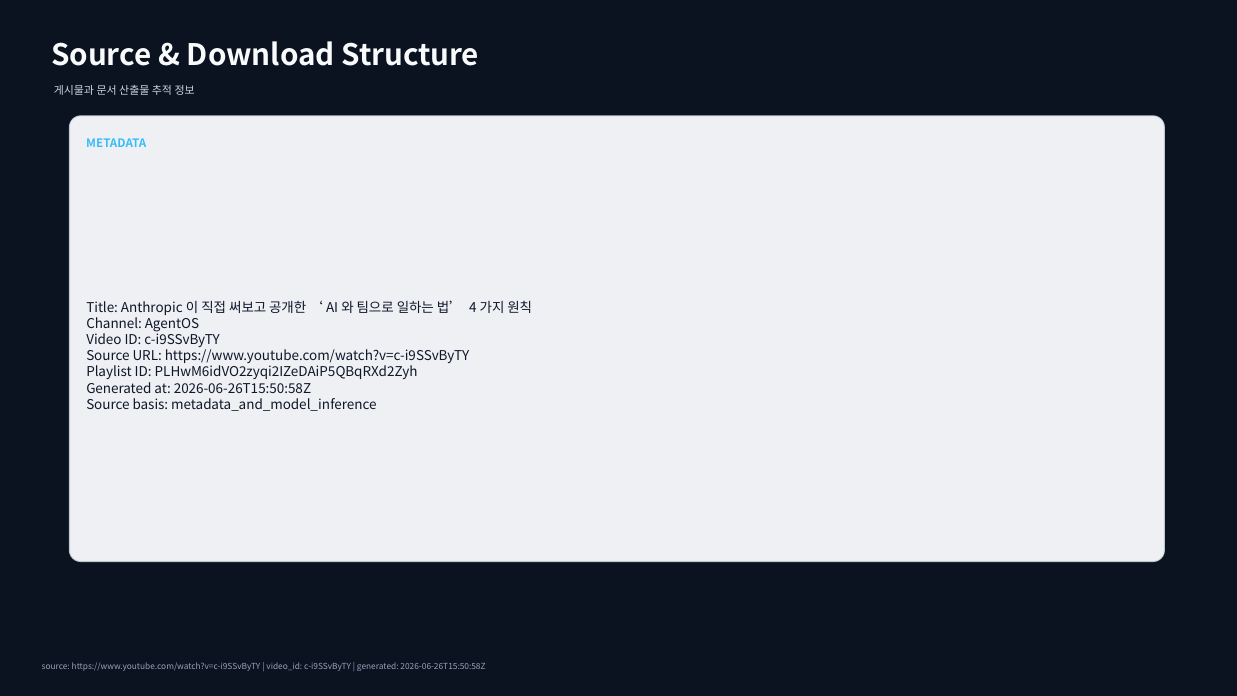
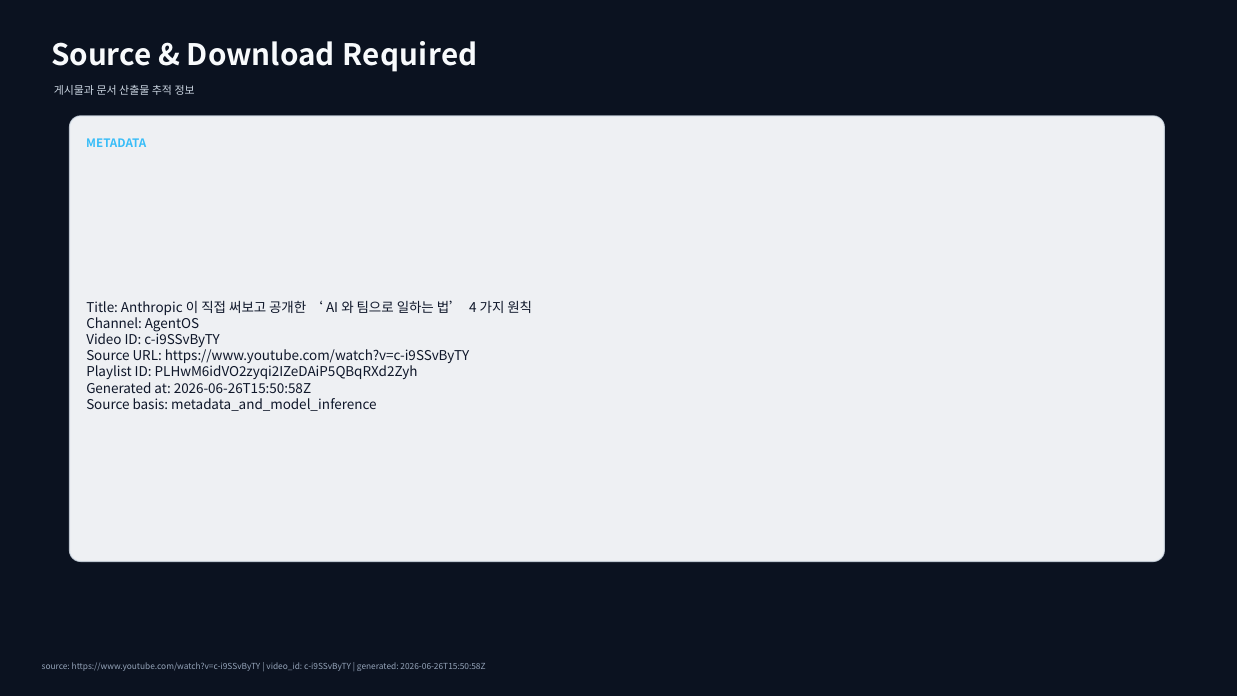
Structure: Structure -> Required (410, 55)
